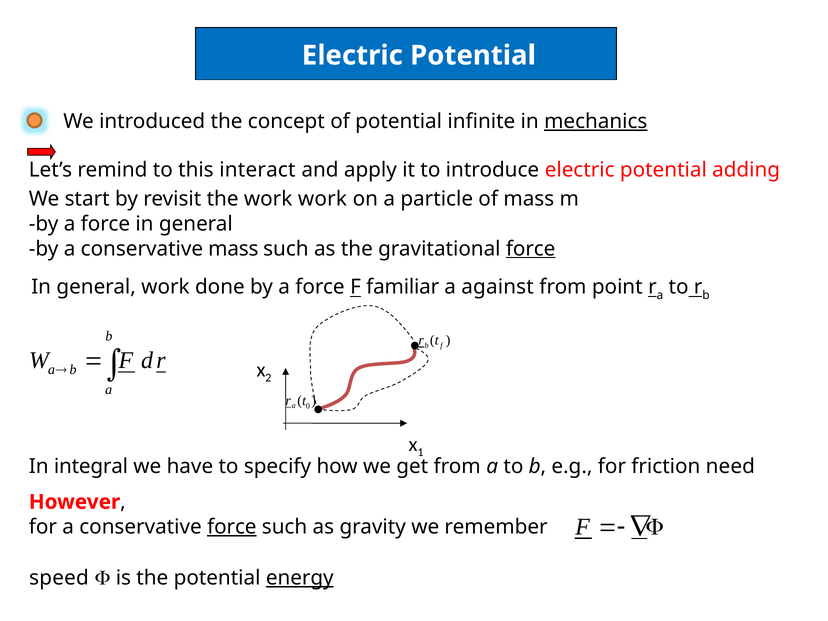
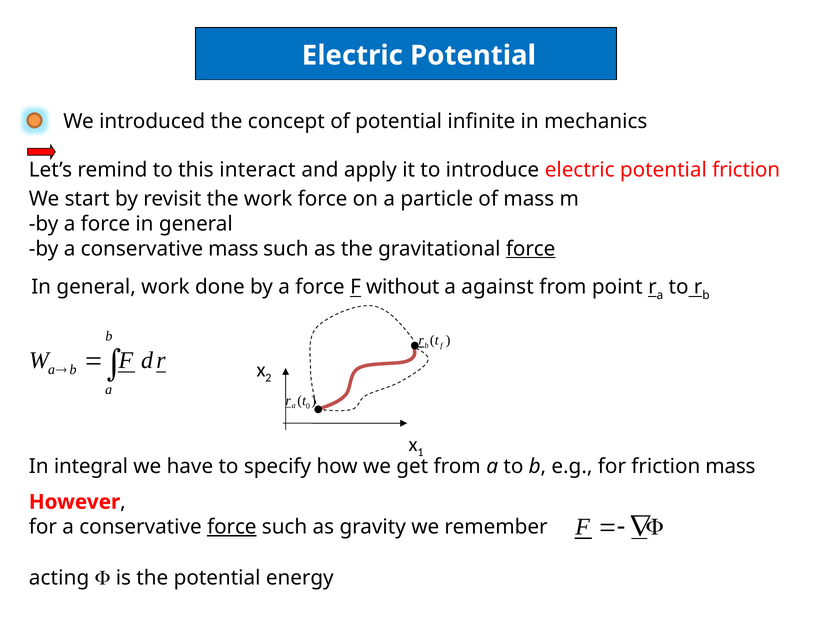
mechanics underline: present -> none (596, 121)
potential adding: adding -> friction (746, 170)
work work: work -> force (323, 199)
familiar: familiar -> without (403, 287)
friction need: need -> mass (730, 466)
speed: speed -> acting (59, 578)
energy underline: present -> none (300, 578)
